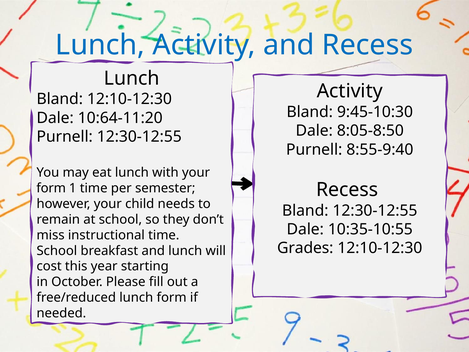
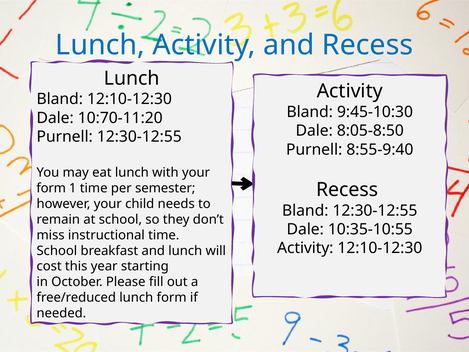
10:64-11:20: 10:64-11:20 -> 10:70-11:20 (120, 118)
Grades: Grades -> Activity (305, 248)
